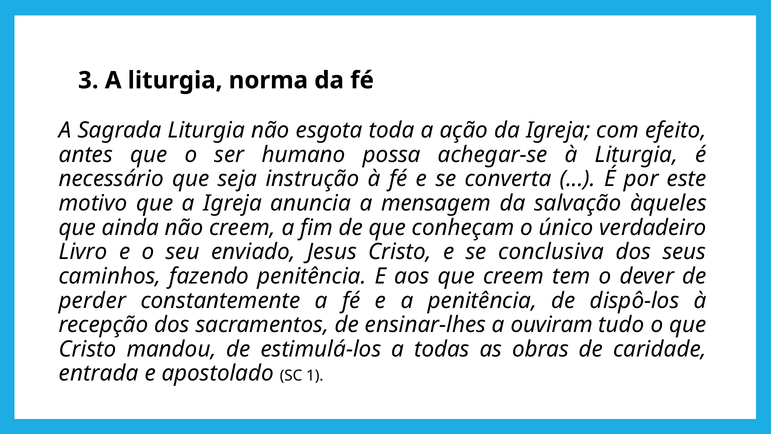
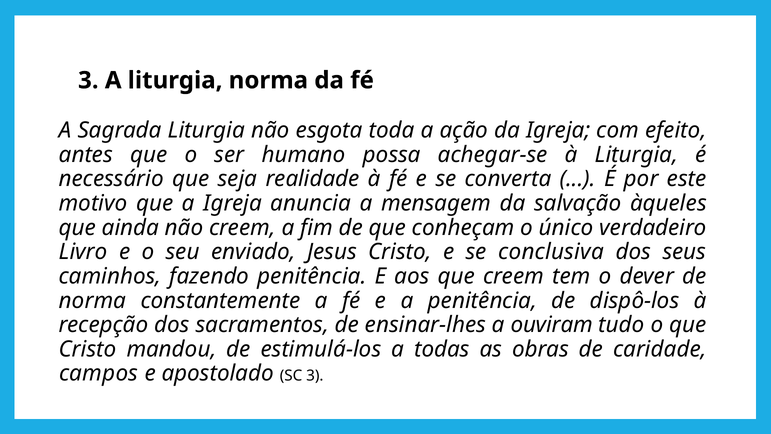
instrução: instrução -> realidade (313, 179)
perder: perder -> norma (92, 300)
entrada: entrada -> campos (99, 373)
SC 1: 1 -> 3 (315, 376)
